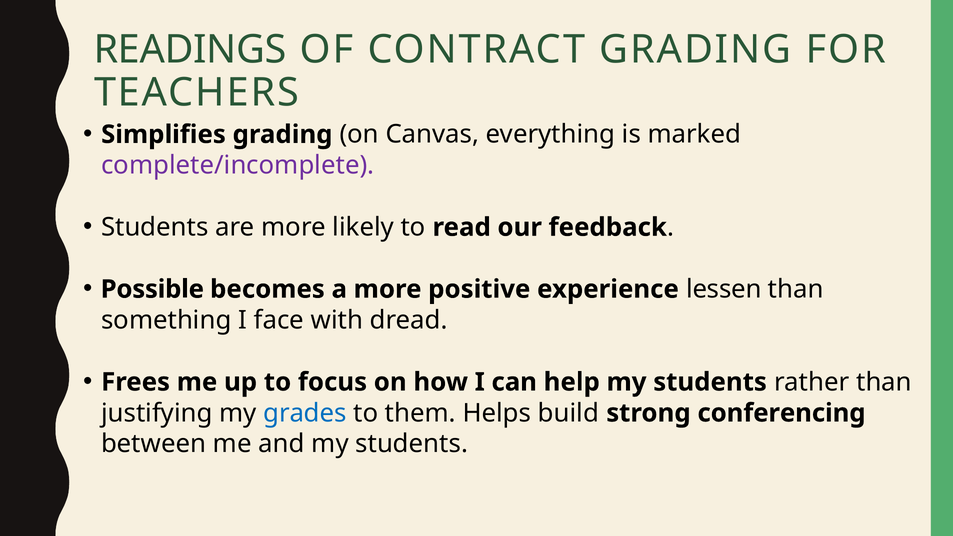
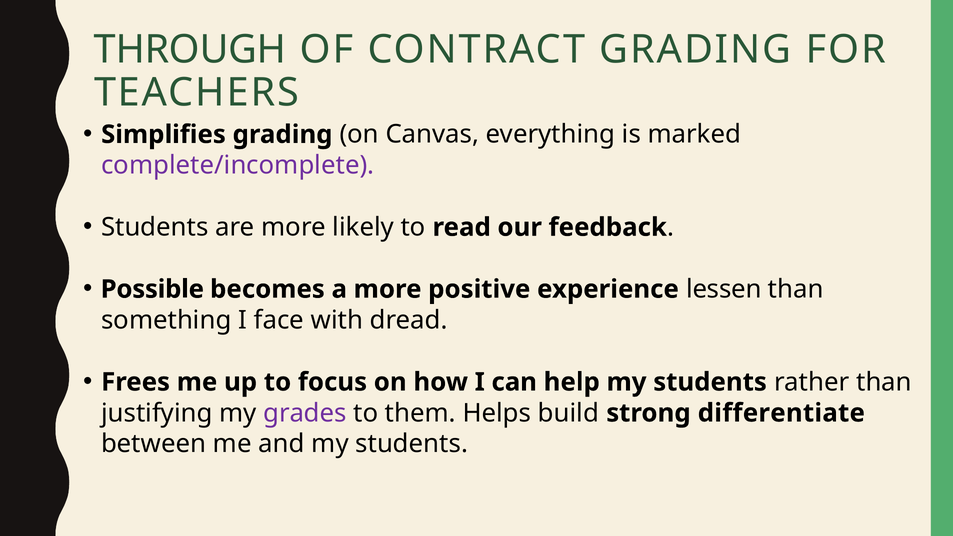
READINGS: READINGS -> THROUGH (190, 50)
grades colour: blue -> purple (305, 413)
conferencing: conferencing -> differentiate (781, 413)
